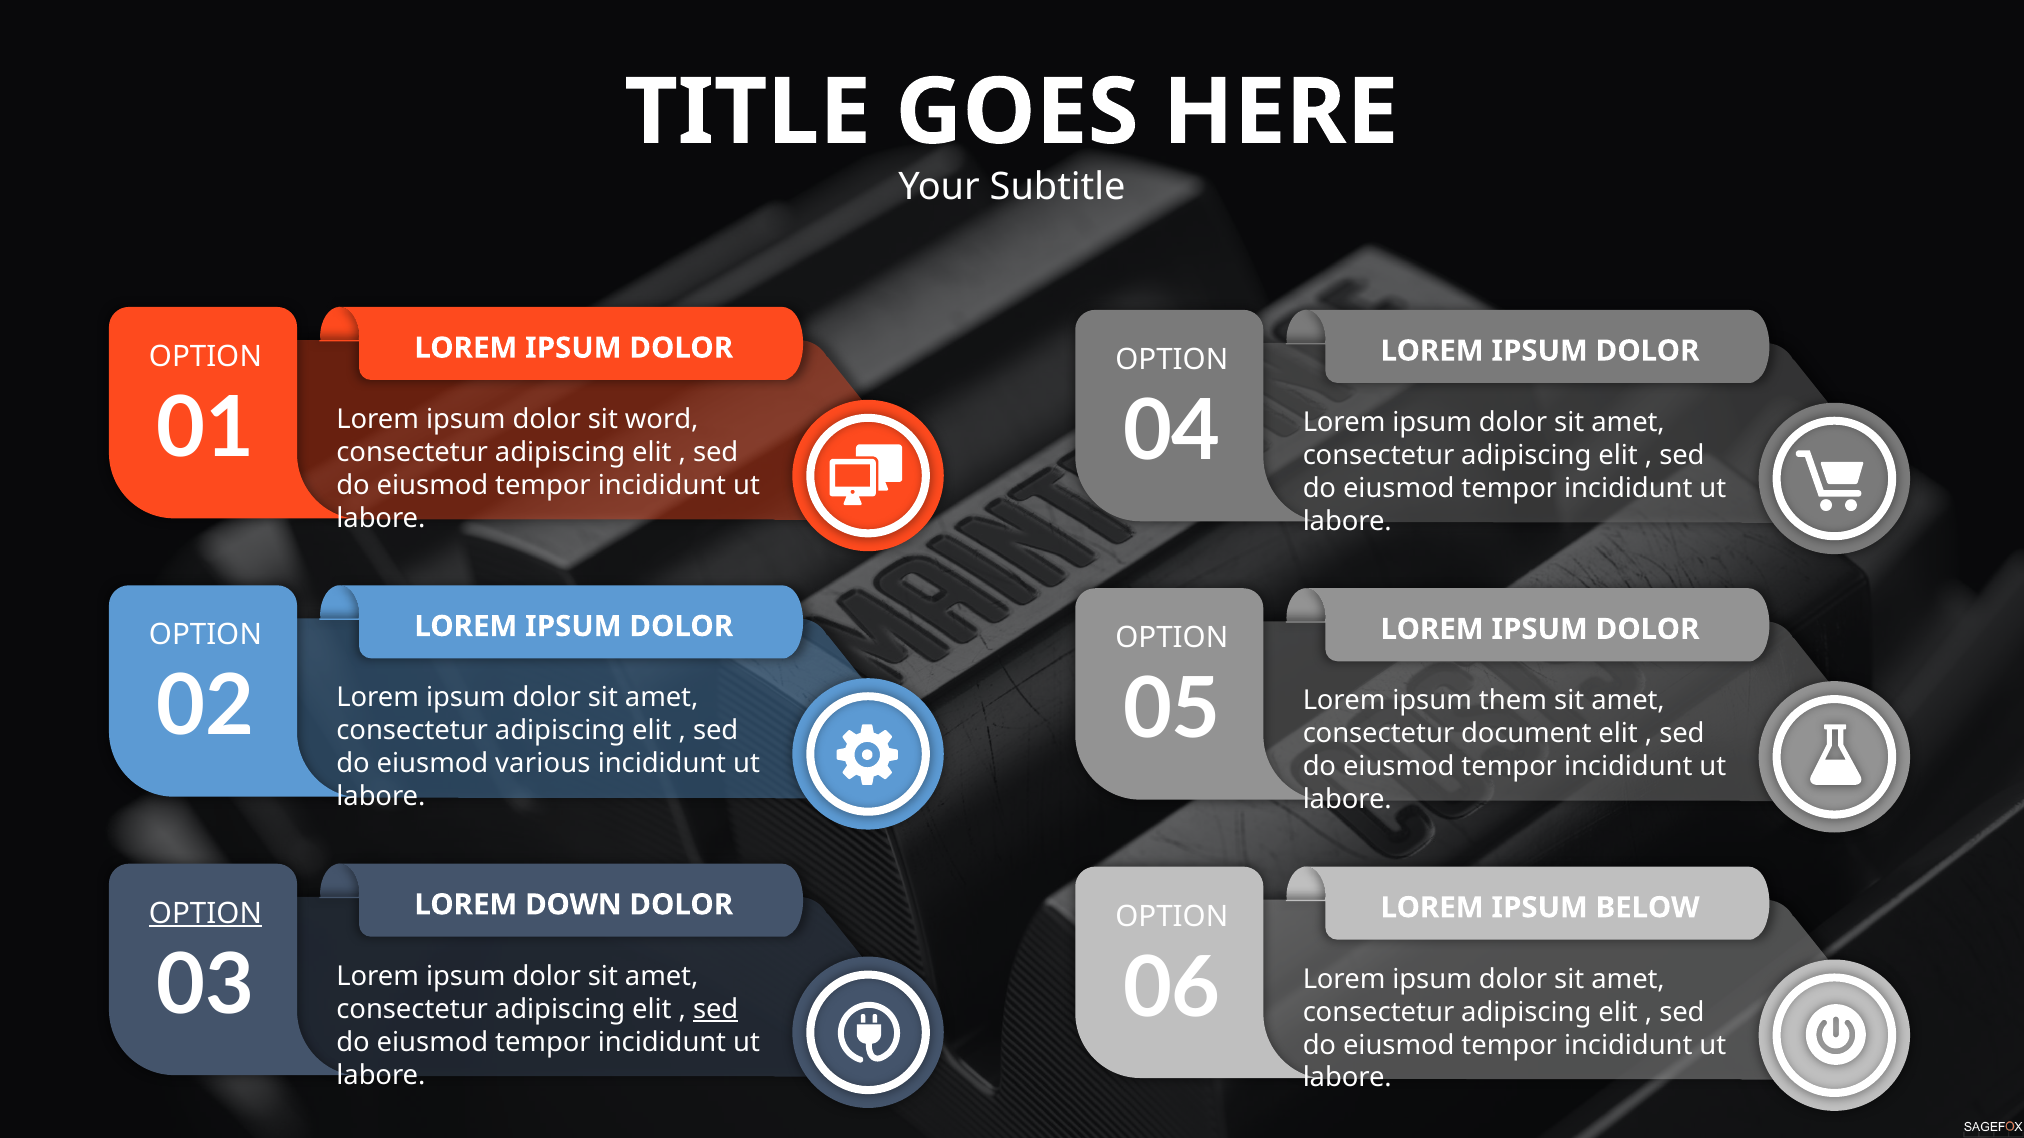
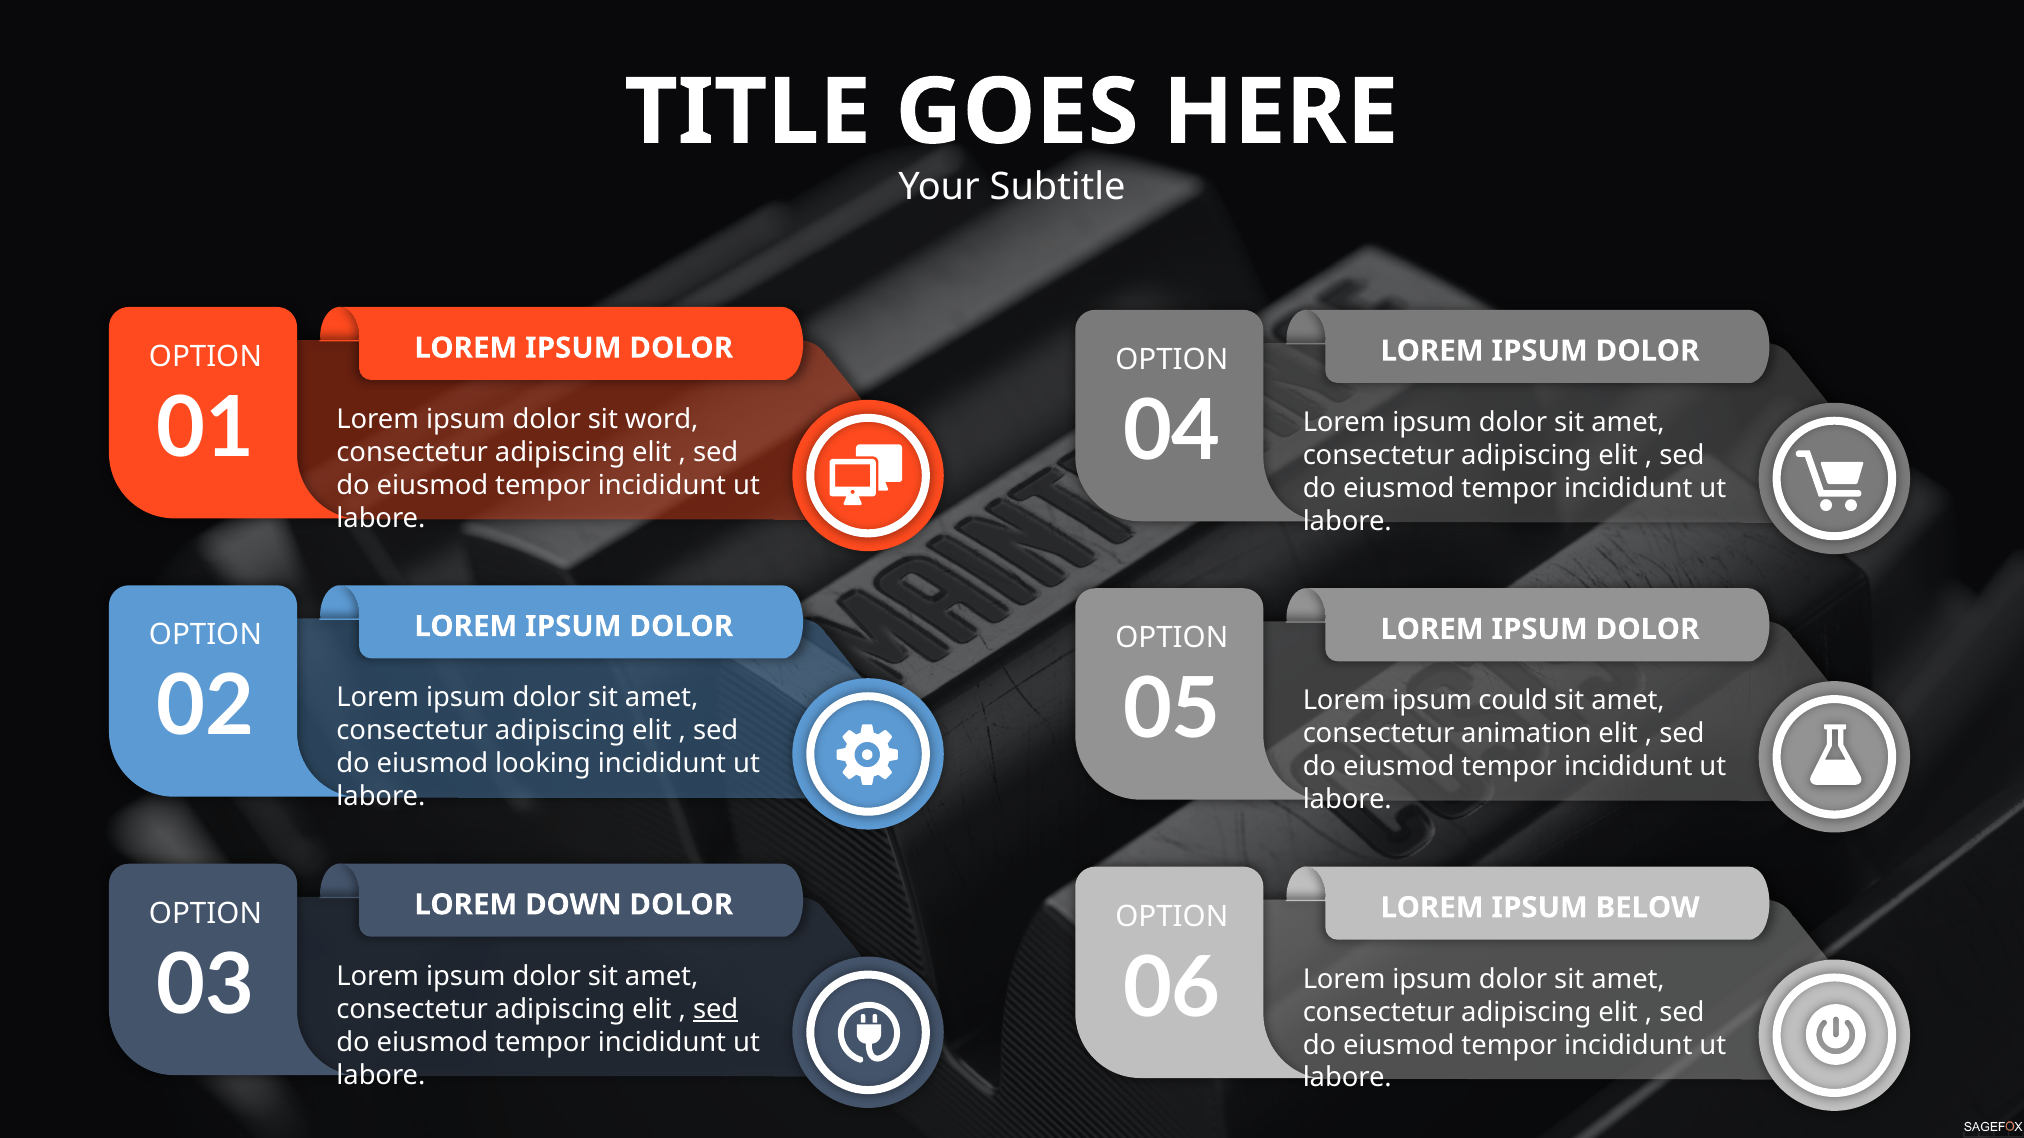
them: them -> could (1513, 701)
document: document -> animation (1526, 734)
various: various -> looking (543, 764)
OPTION underline: present -> none (205, 914)
